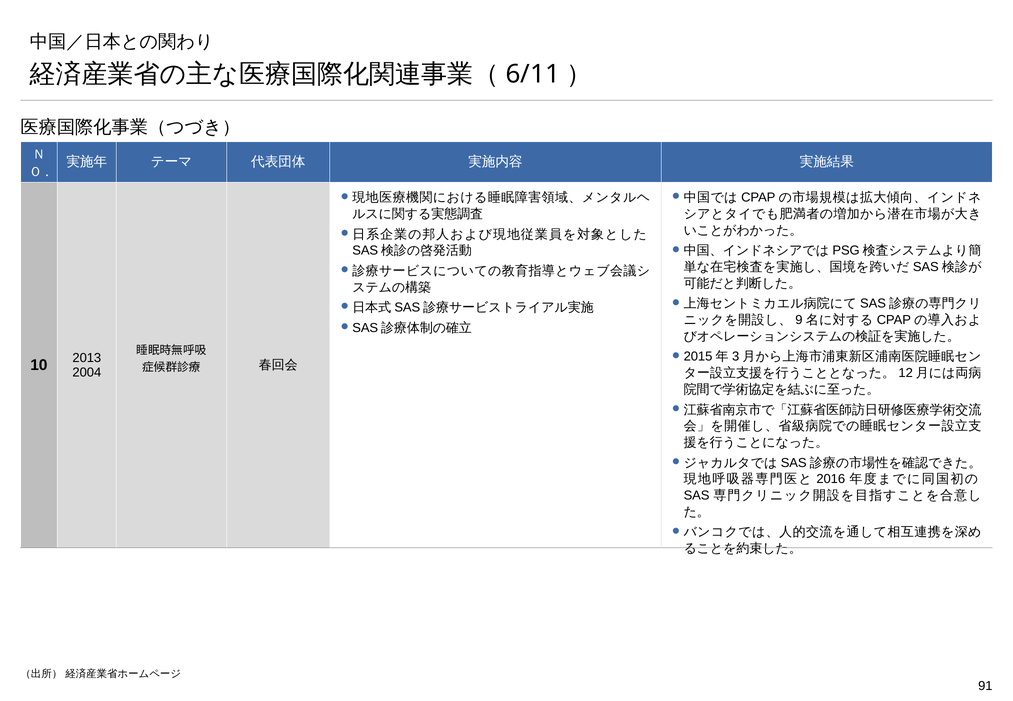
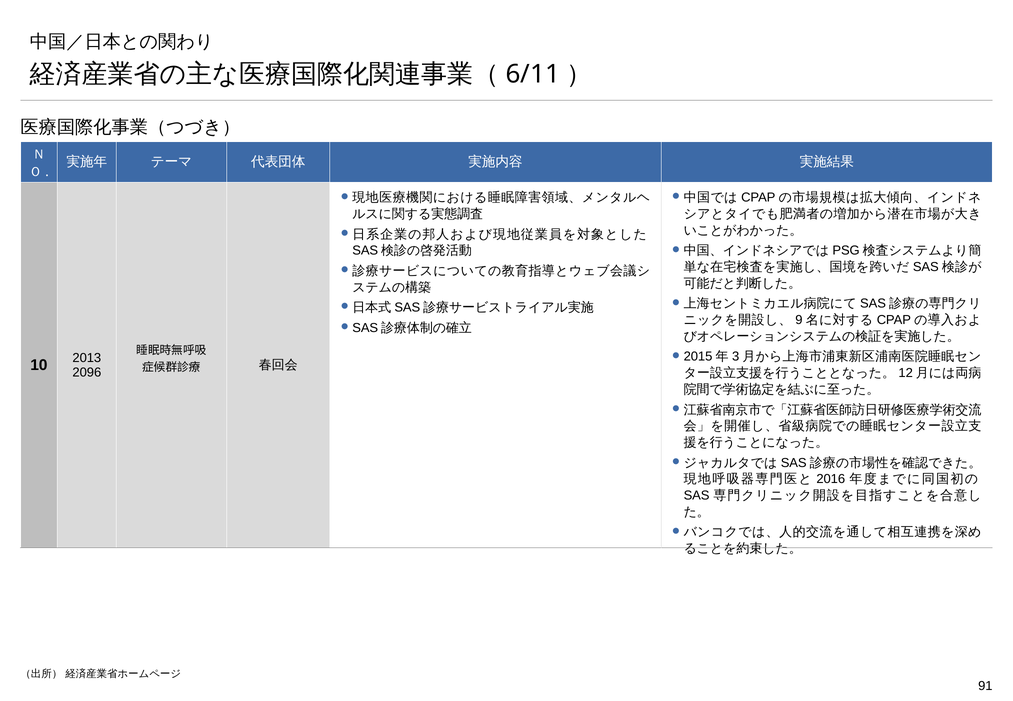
2004: 2004 -> 2096 (87, 373)
